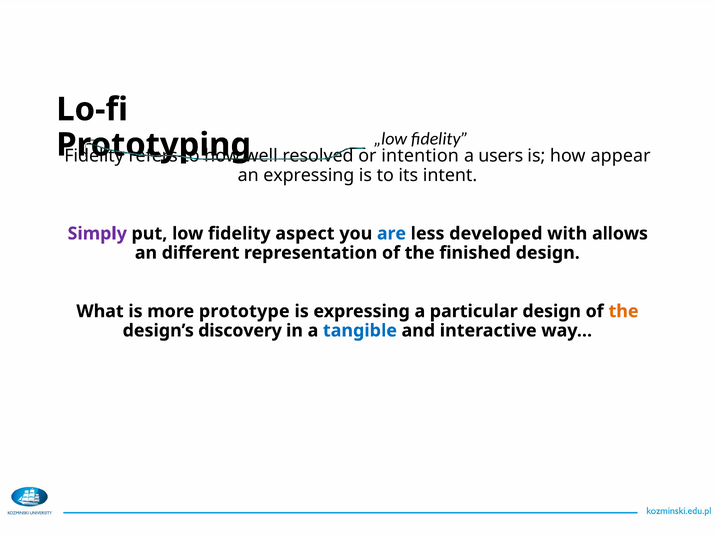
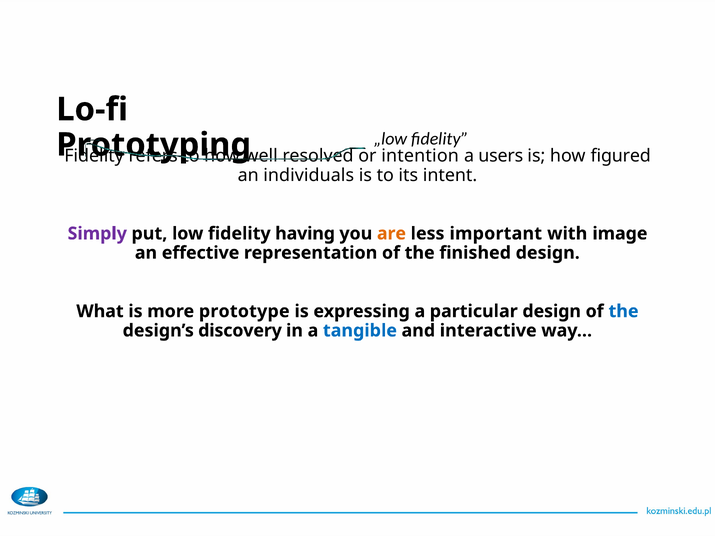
appear: appear -> figured (621, 156)
an expressing: expressing -> individuals (309, 175)
aspect: aspect -> having (305, 234)
are colour: blue -> orange (391, 234)
developed: developed -> important (496, 234)
allows: allows -> image (620, 234)
different: different -> effective (201, 253)
the colour: orange -> blue (624, 311)
